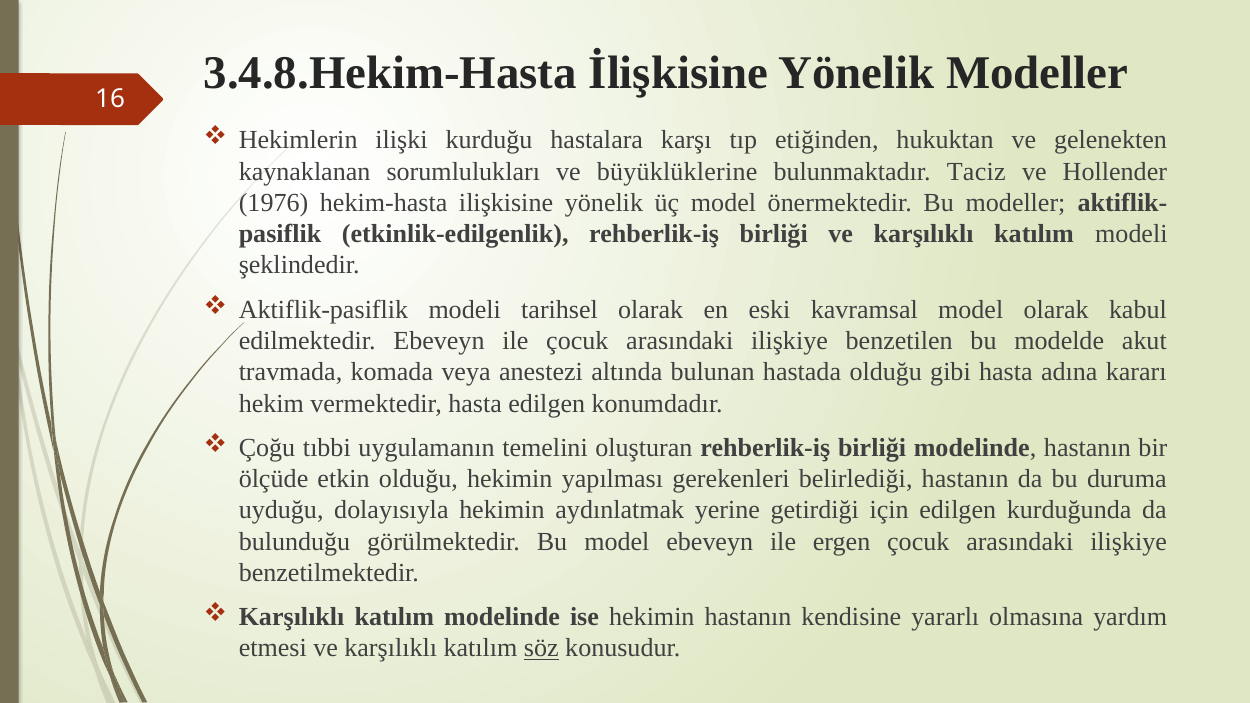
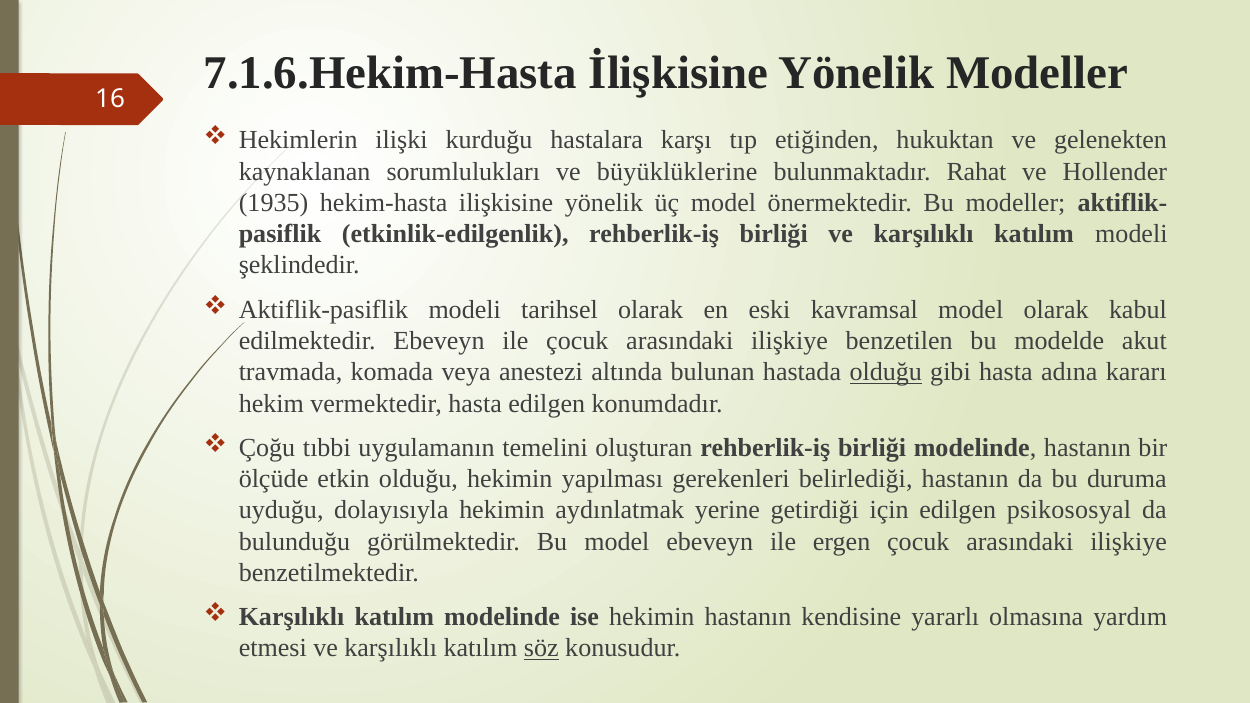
3.4.8.Hekim-Hasta: 3.4.8.Hekim-Hasta -> 7.1.6.Hekim-Hasta (390, 73)
Taciz: Taciz -> Rahat (976, 172)
1976: 1976 -> 1935 (274, 203)
olduğu underline: none -> present (886, 372)
kurduğunda: kurduğunda -> psikososyal (1069, 510)
